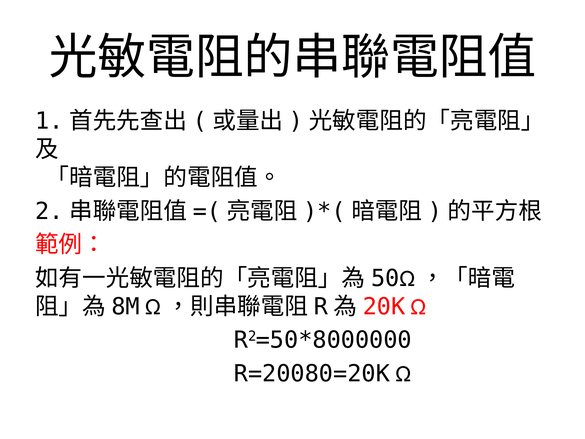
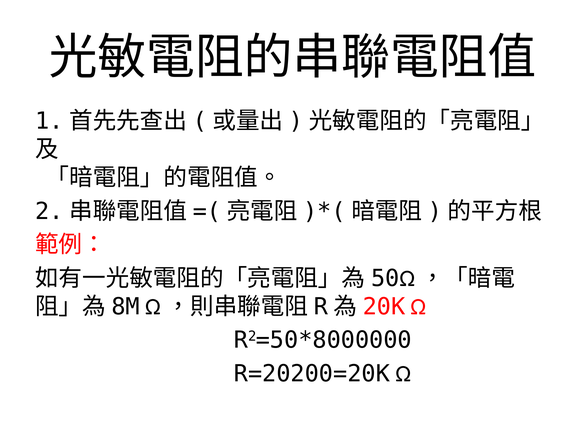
R=20080=20K: R=20080=20K -> R=20200=20K (312, 373)
